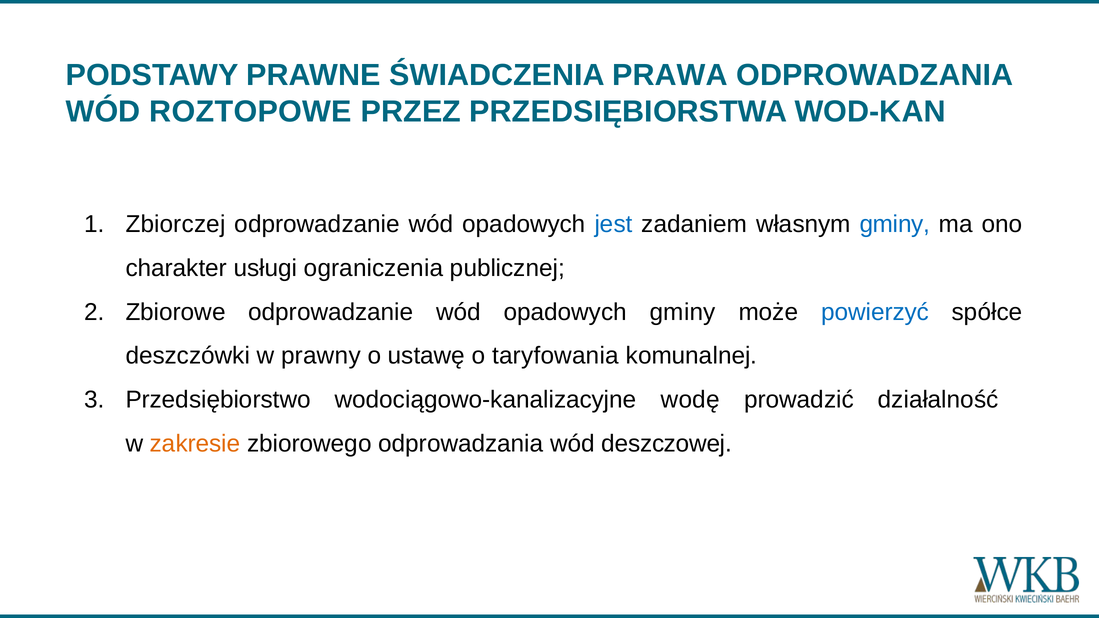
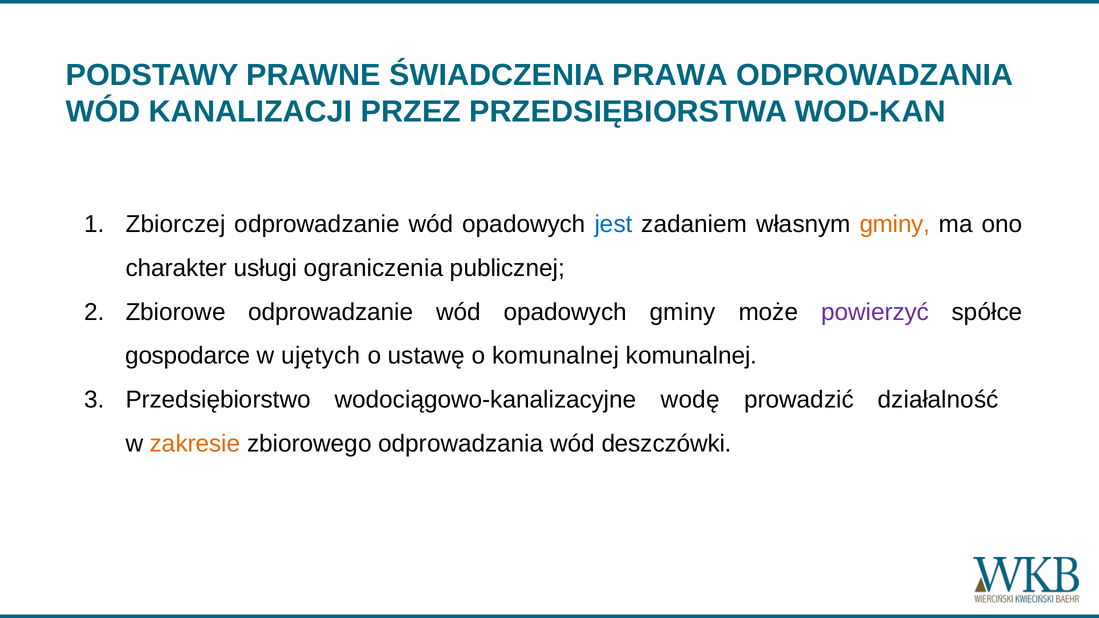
ROZTOPOWE: ROZTOPOWE -> KANALIZACJI (251, 112)
gminy colour: blue -> orange (895, 224)
powierzyć colour: blue -> purple (875, 312)
deszczówki: deszczówki -> gospodarce (188, 356)
prawny: prawny -> ujętych (321, 356)
o taryfowania: taryfowania -> komunalnej (556, 356)
deszczowej: deszczowej -> deszczówki (667, 444)
